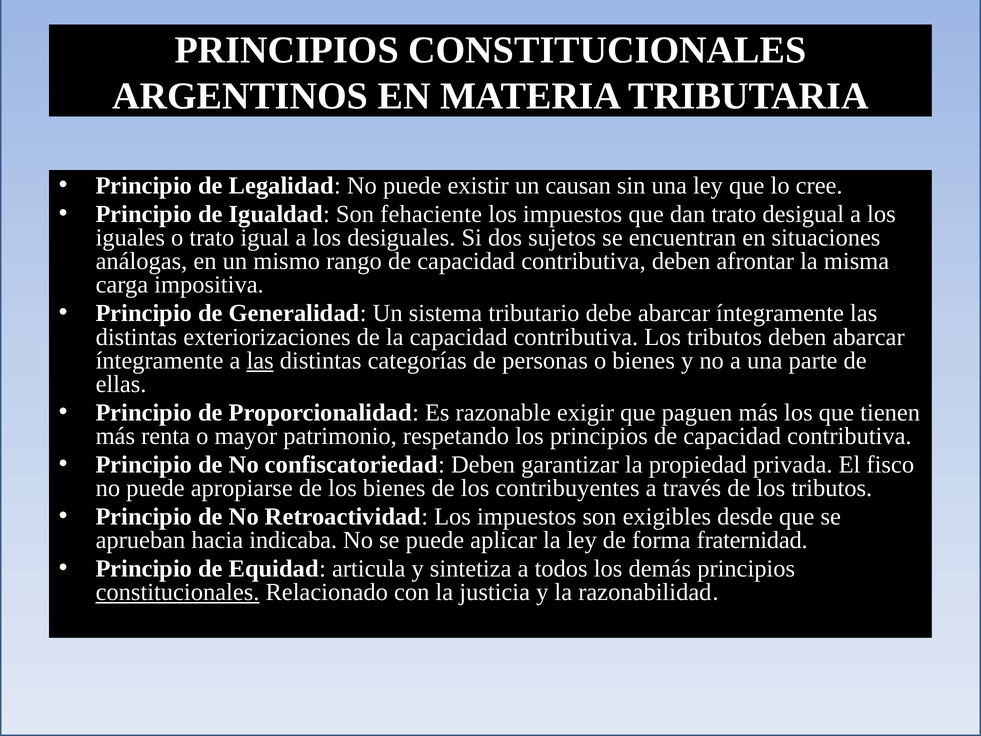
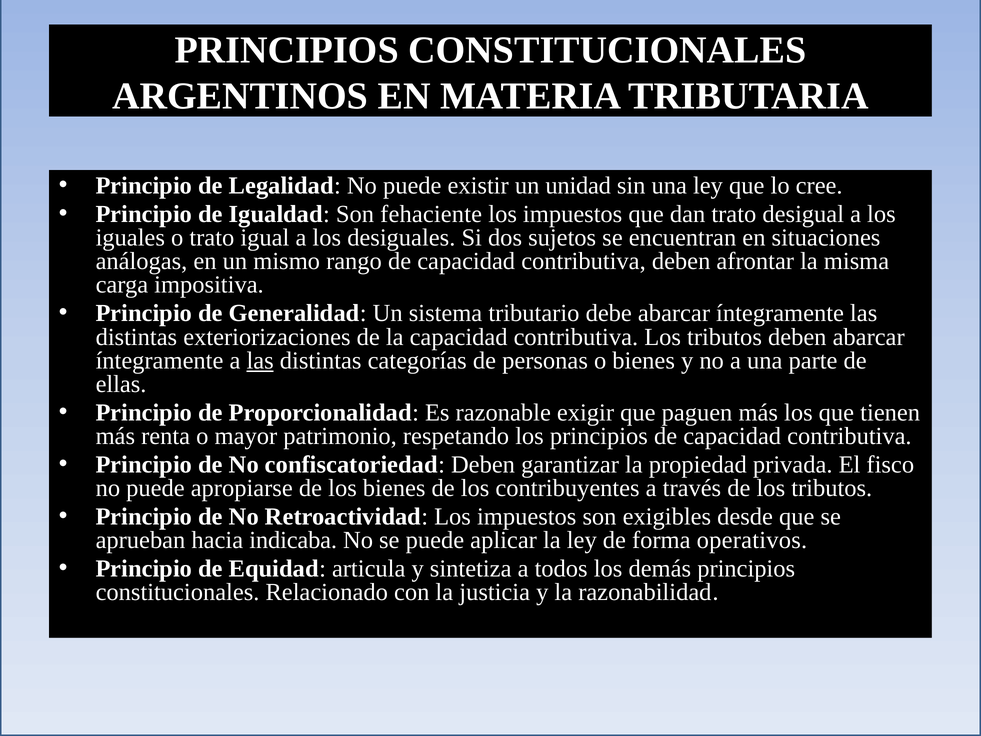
causan: causan -> unidad (578, 186)
fraternidad: fraternidad -> operativos (752, 540)
constitucionales underline: present -> none (178, 592)
